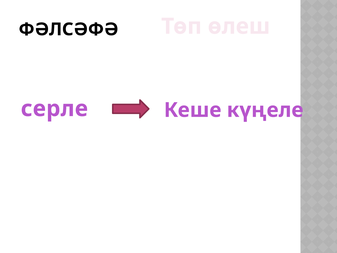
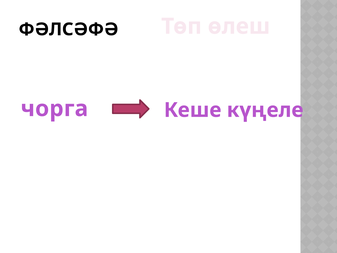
серле: серле -> чорга (54, 109)
